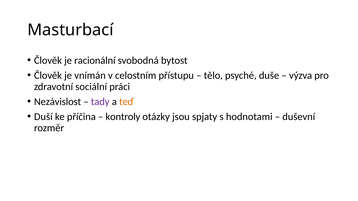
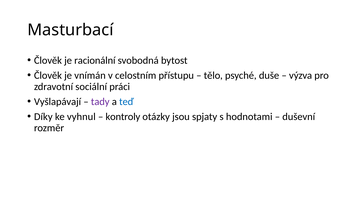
Nezávislost: Nezávislost -> Vyšlapávají (58, 102)
teď colour: orange -> blue (126, 102)
Duší: Duší -> Díky (43, 117)
příčina: příčina -> vyhnul (81, 117)
